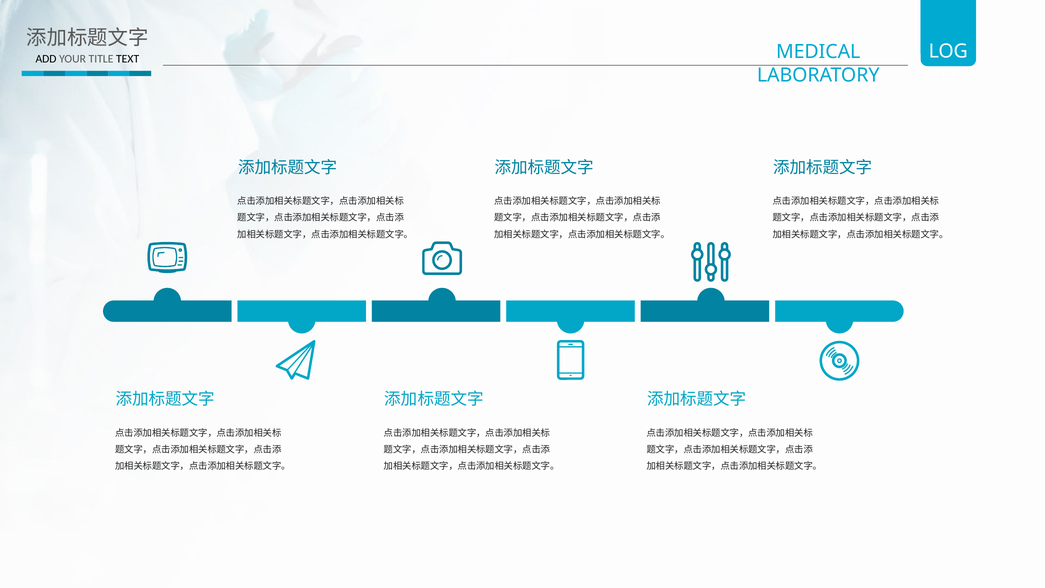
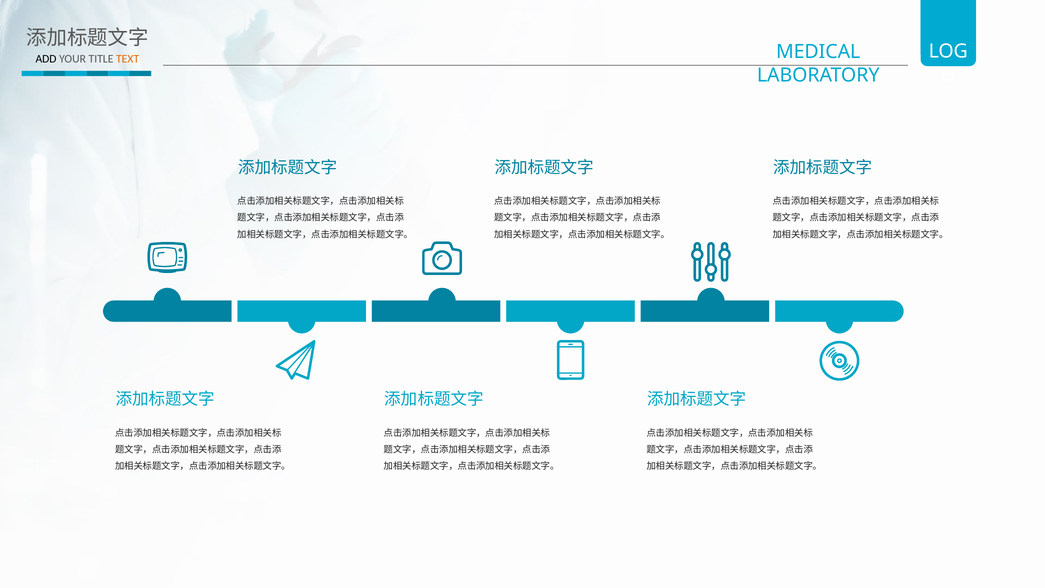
TEXT colour: black -> orange (128, 59)
